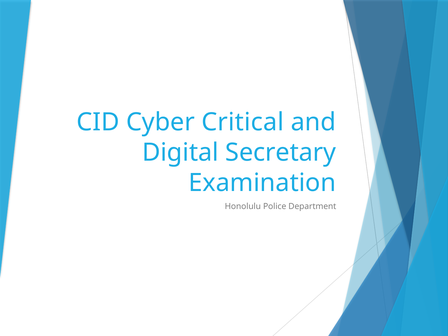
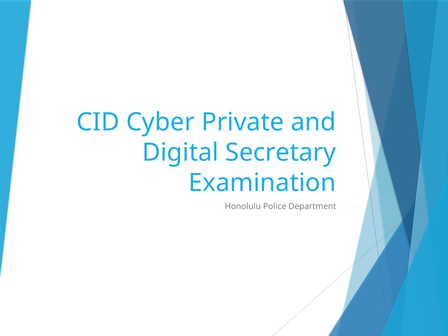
Critical: Critical -> Private (243, 122)
